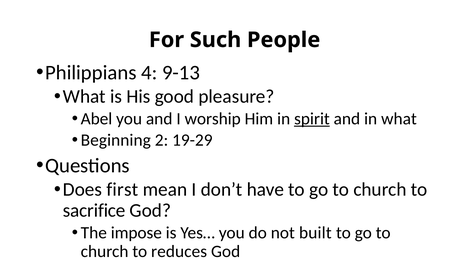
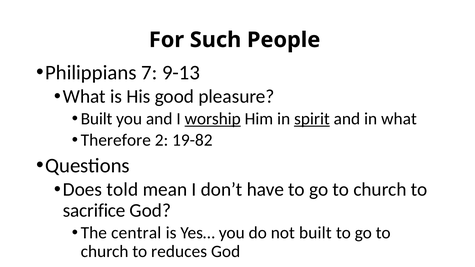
4: 4 -> 7 (149, 73)
Abel: Abel -> Built (97, 119)
worship underline: none -> present (213, 119)
Beginning: Beginning -> Therefore (116, 140)
19-29: 19-29 -> 19-82 (192, 140)
first: first -> told (122, 190)
impose: impose -> central (136, 233)
